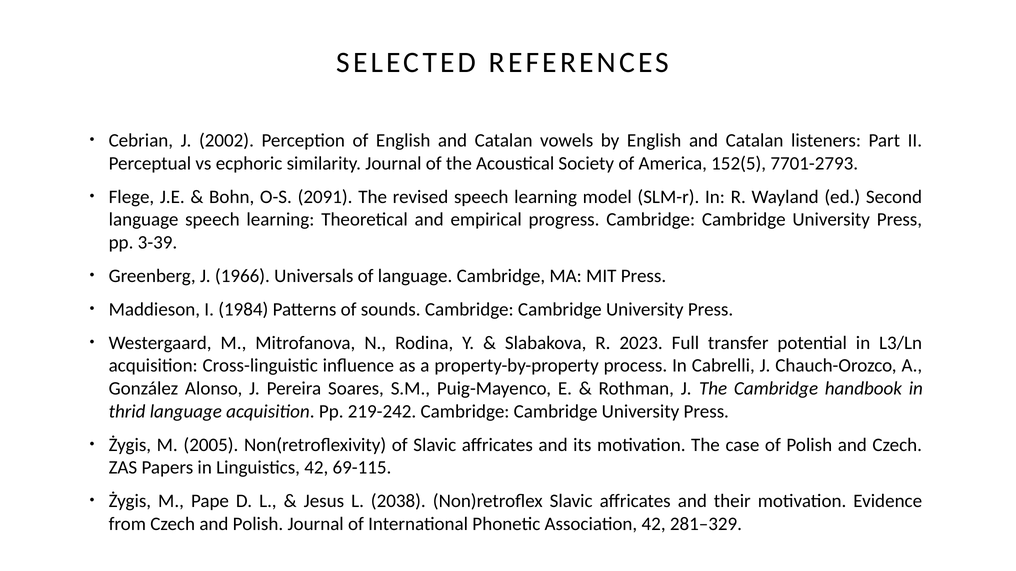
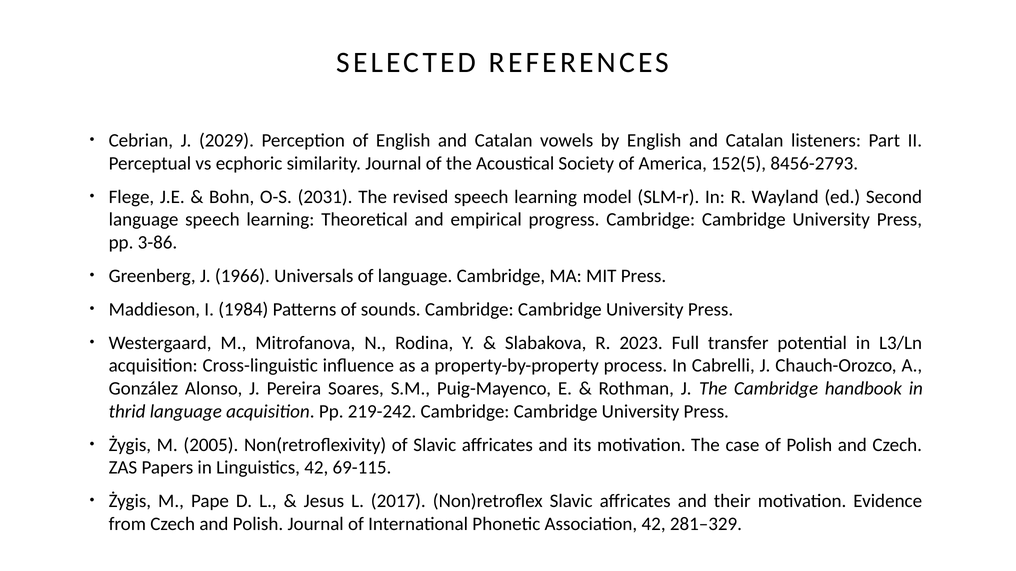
2002: 2002 -> 2029 (226, 141)
7701-2793: 7701-2793 -> 8456-2793 (814, 164)
2091: 2091 -> 2031 (325, 197)
3-39: 3-39 -> 3-86 (158, 243)
2038: 2038 -> 2017 (398, 501)
